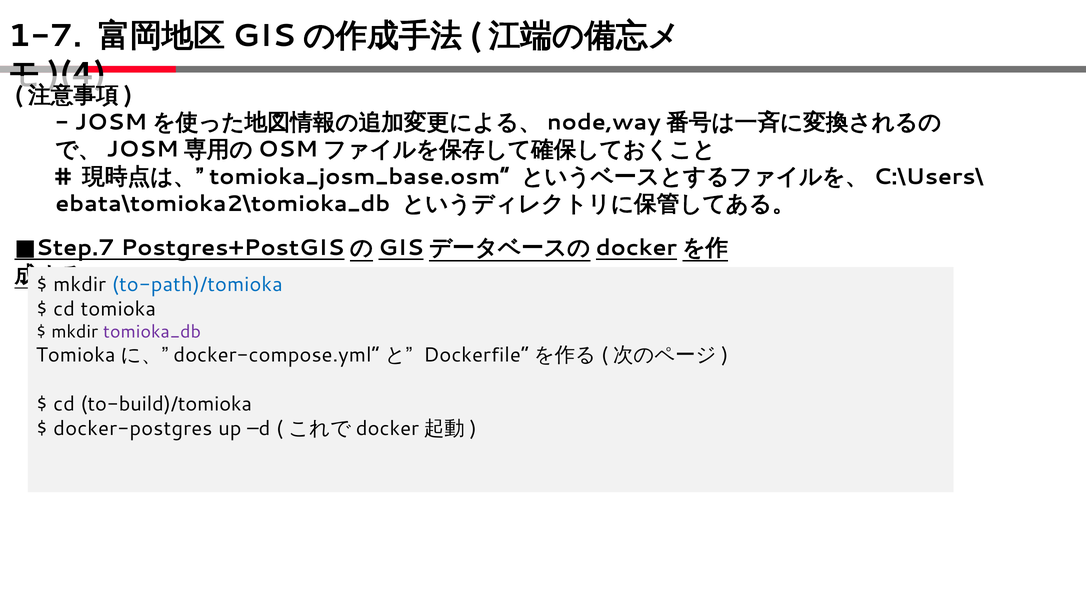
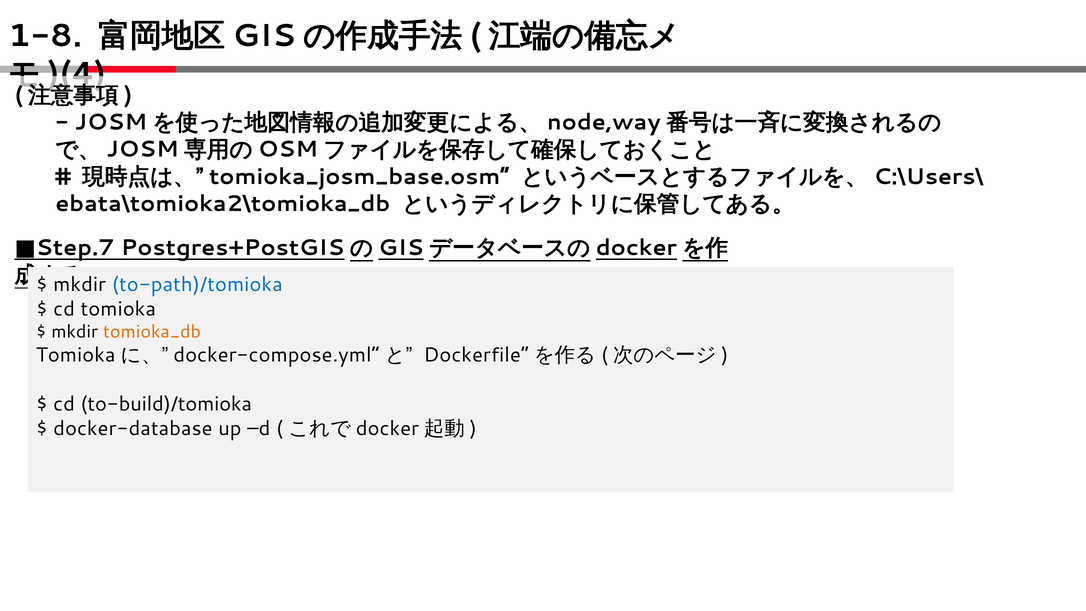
1-7: 1-7 -> 1-8 (45, 36)
tomioka_db colour: purple -> orange (152, 332)
docker-postgres: docker-postgres -> docker-database (133, 428)
